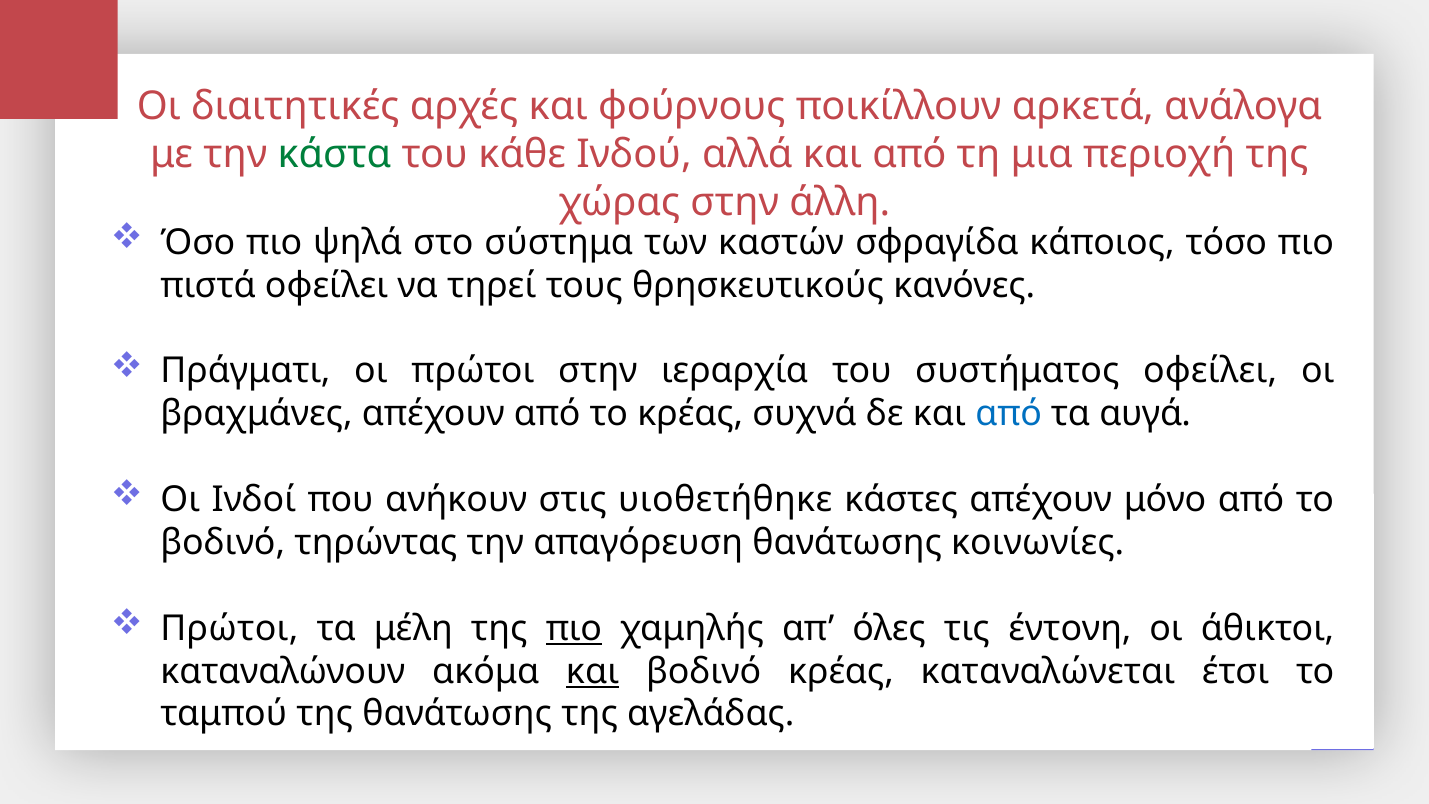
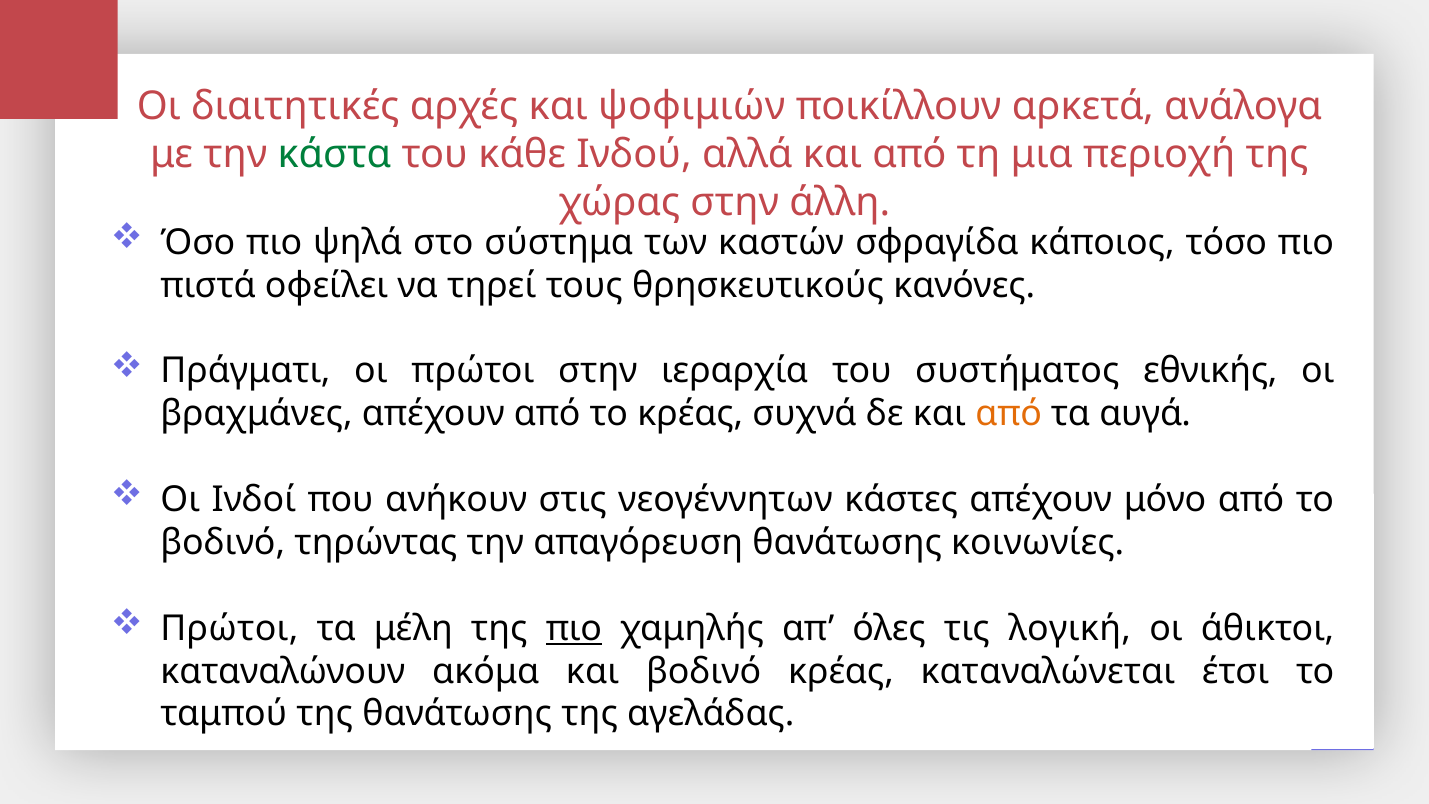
φούρνους: φούρνους -> ψοφιμιών (692, 107)
συστήματος οφείλει: οφείλει -> εθνικής (1210, 371)
από colour: blue -> orange (1009, 414)
υιοθετήθηκε: υιοθετήθηκε -> νεογέννητων (726, 500)
έντονη: έντονη -> λογική (1070, 628)
και underline: present -> none (593, 671)
